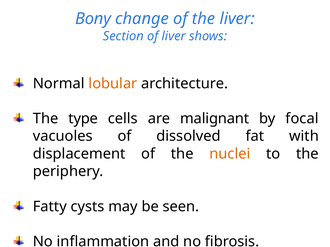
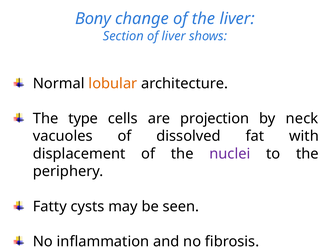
malignant: malignant -> projection (215, 119)
focal: focal -> neck (302, 119)
nuclei colour: orange -> purple (230, 154)
